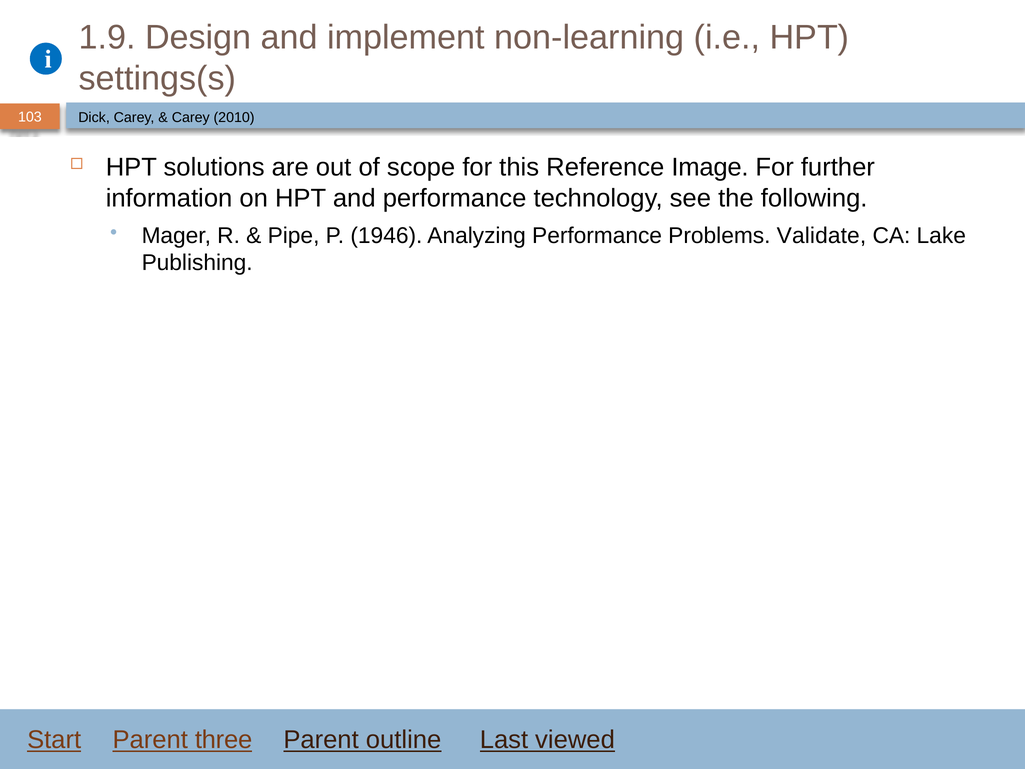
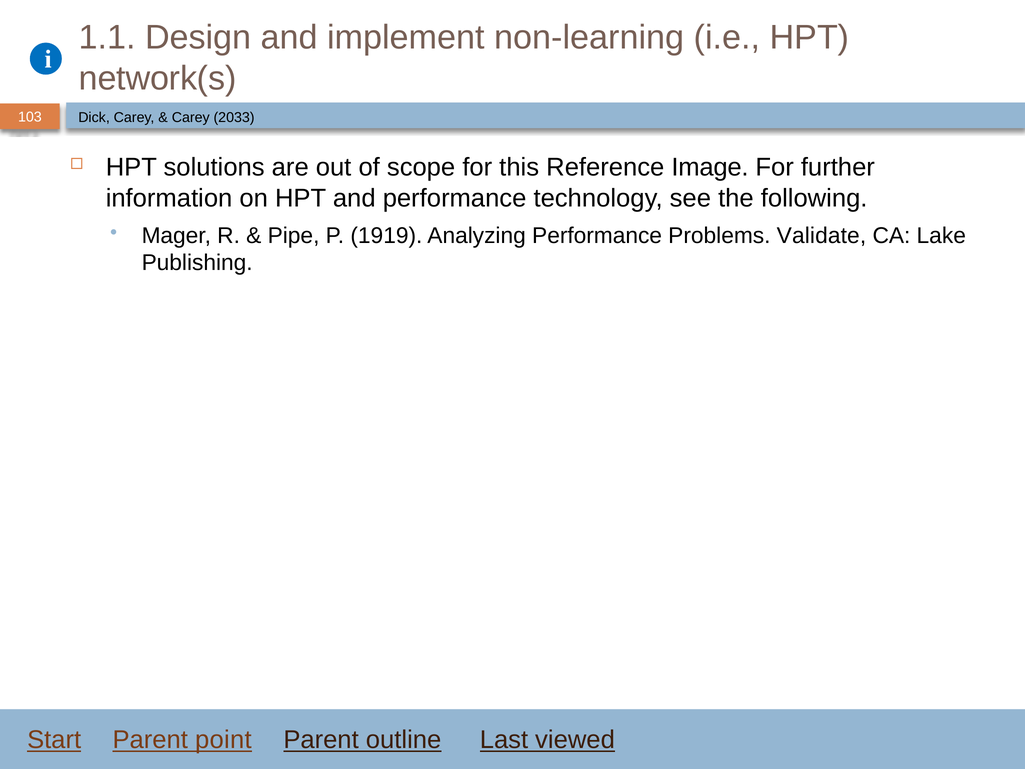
1.9: 1.9 -> 1.1 (107, 37)
settings(s: settings(s -> network(s (158, 78)
2010: 2010 -> 2033 (234, 117)
1946: 1946 -> 1919 (386, 236)
three: three -> point (223, 740)
